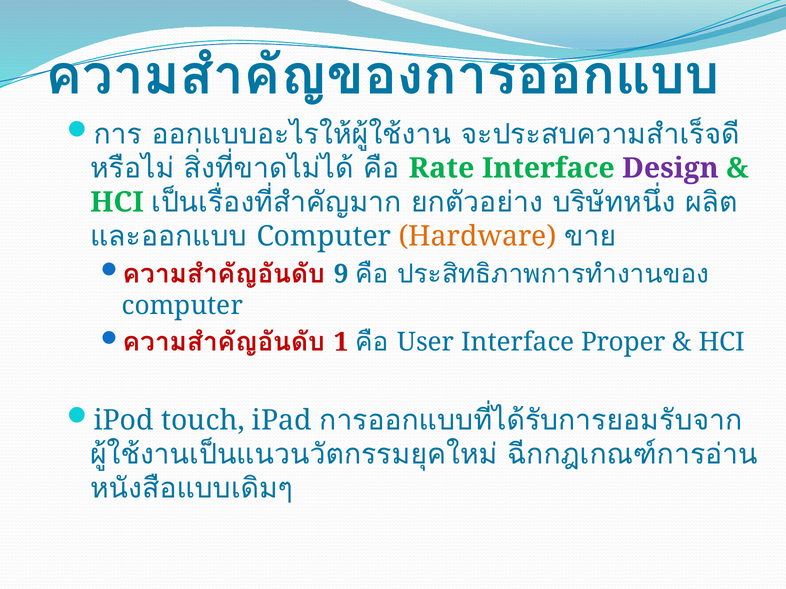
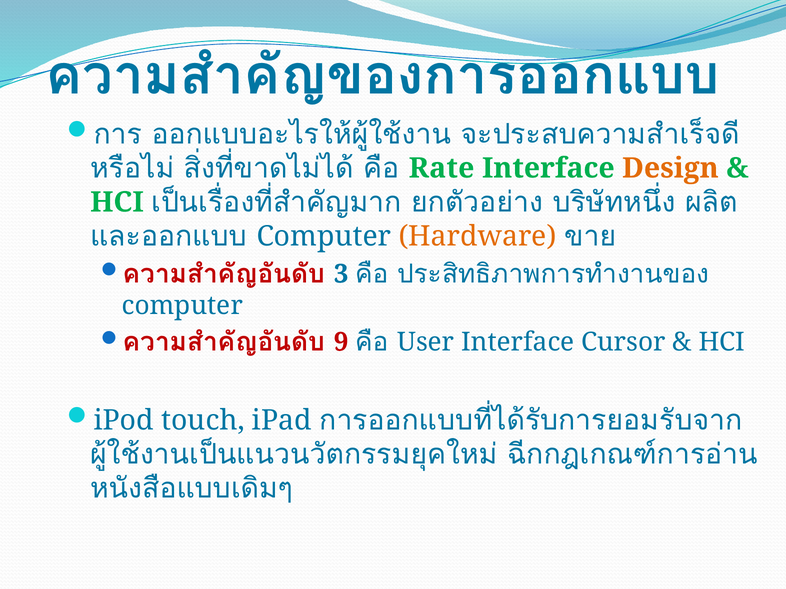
Design colour: purple -> orange (670, 168)
9: 9 -> 3 (341, 274)
1: 1 -> 9 (341, 342)
Proper: Proper -> Cursor (623, 342)
